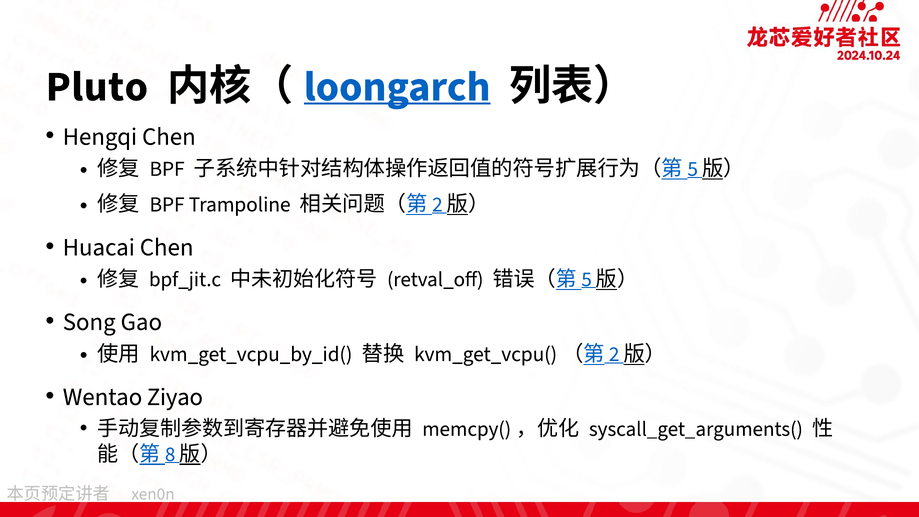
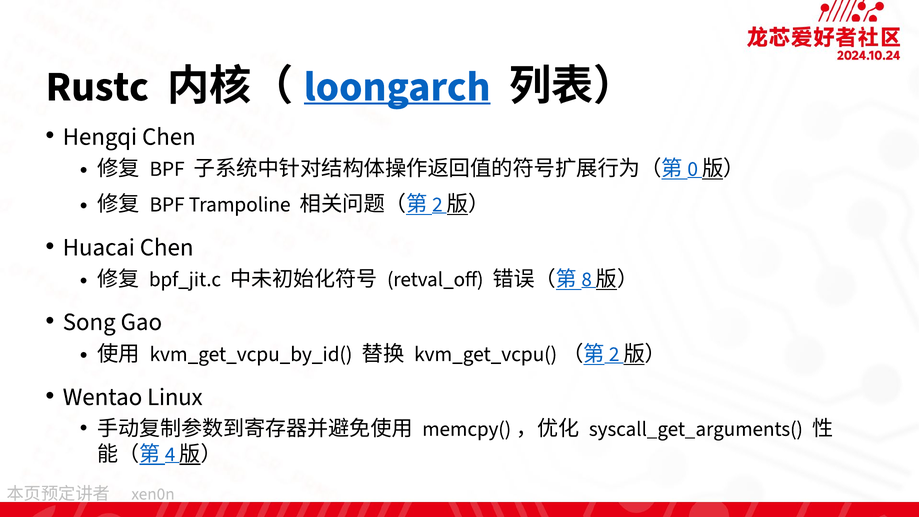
Pluto: Pluto -> Rustc (97, 86)
5: 5 -> 0 (693, 169)
5: 5 -> 8 (587, 279)
Ziyao: Ziyao -> Linux (175, 397)
8: 8 -> 4 (170, 454)
